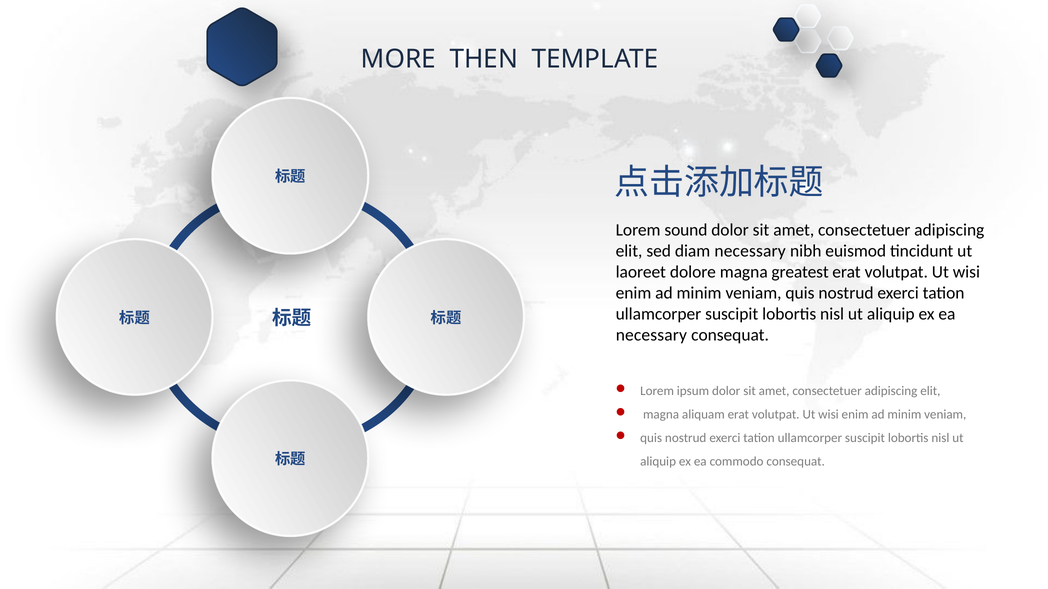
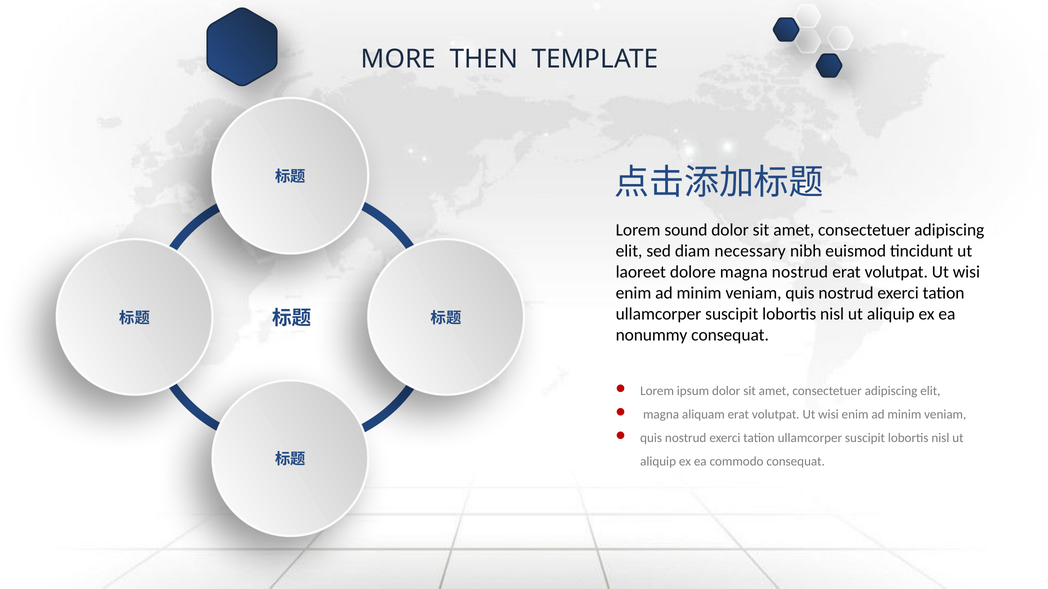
magna greatest: greatest -> nostrud (800, 272)
necessary: necessary -> nonummy (652, 335)
